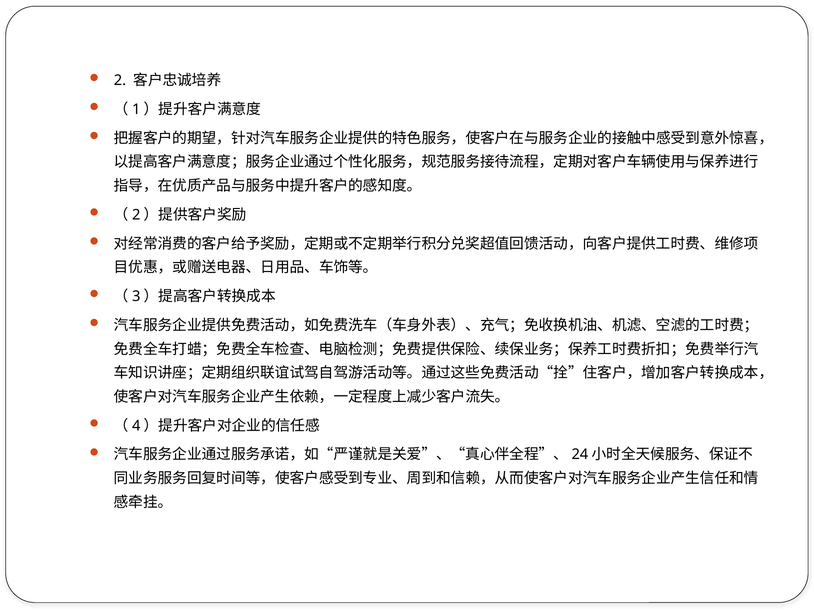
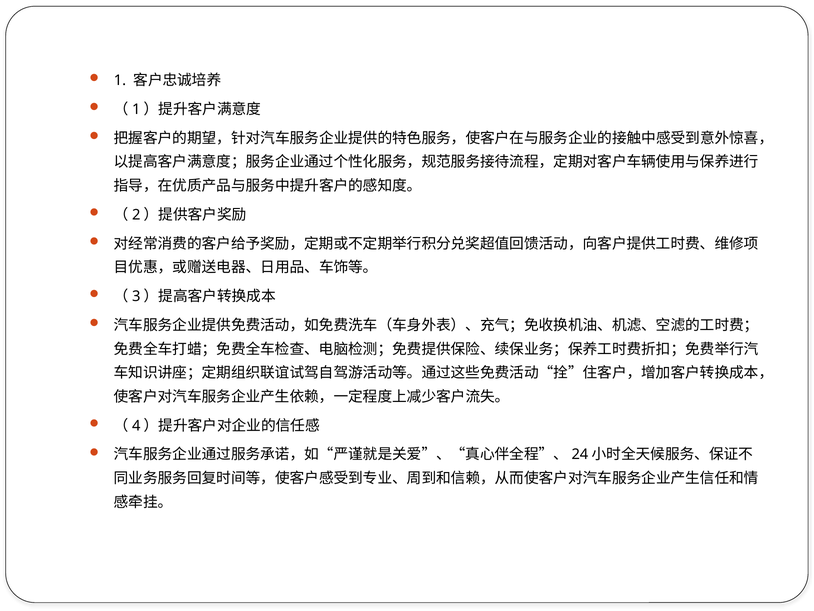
2: 2 -> 1 (120, 80)
